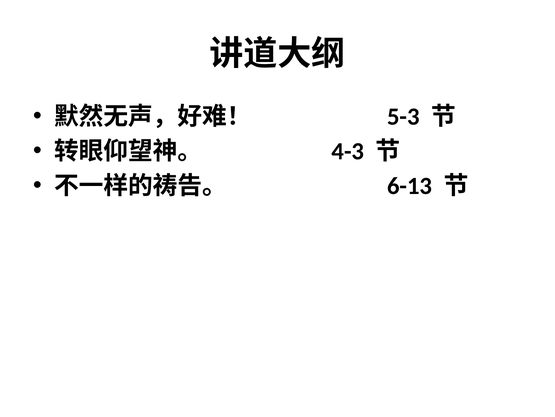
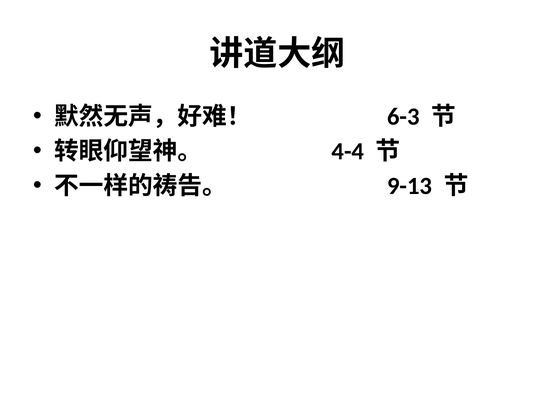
5-3: 5-3 -> 6-3 (403, 116)
4-3: 4-3 -> 4-4 (348, 151)
6-13: 6-13 -> 9-13 (410, 186)
